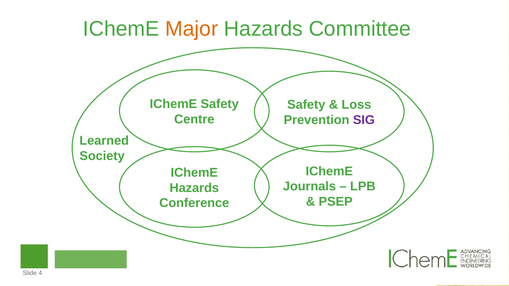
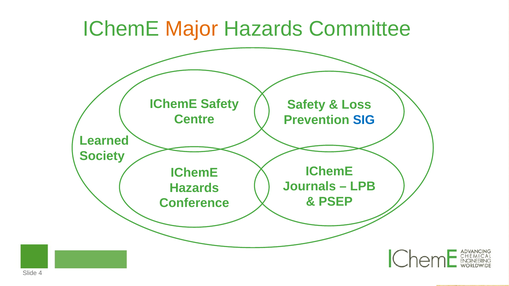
SIG colour: purple -> blue (364, 120)
